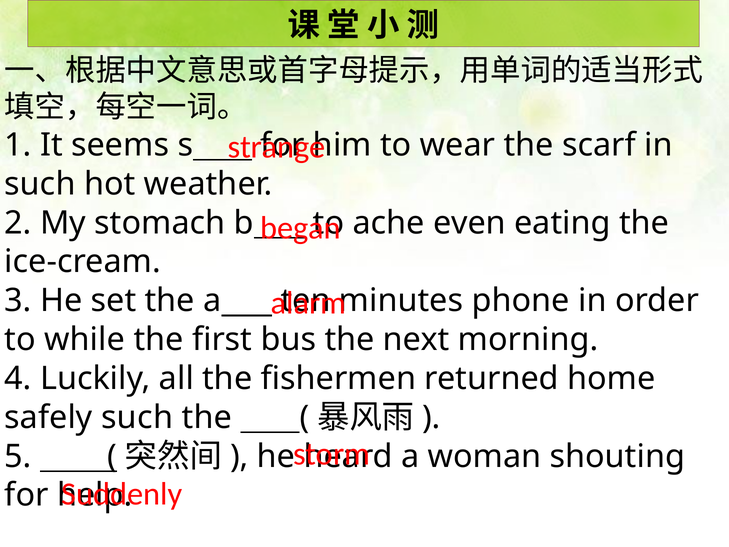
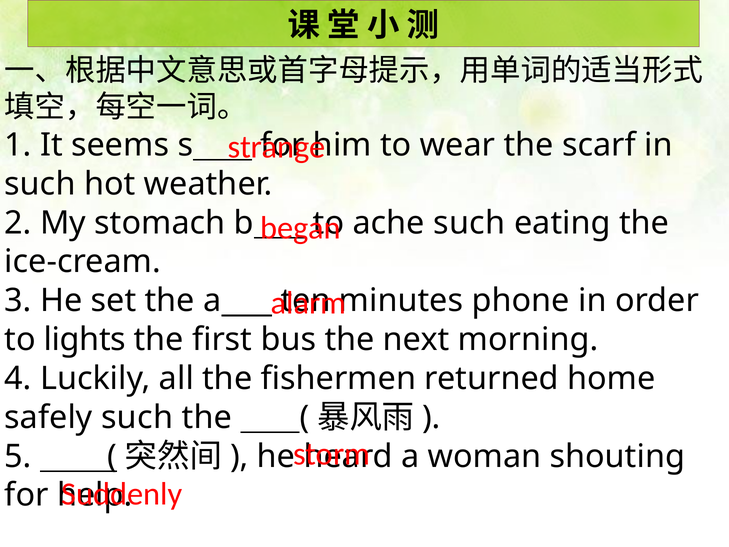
ache even: even -> such (469, 223)
while: while -> lights (85, 339)
